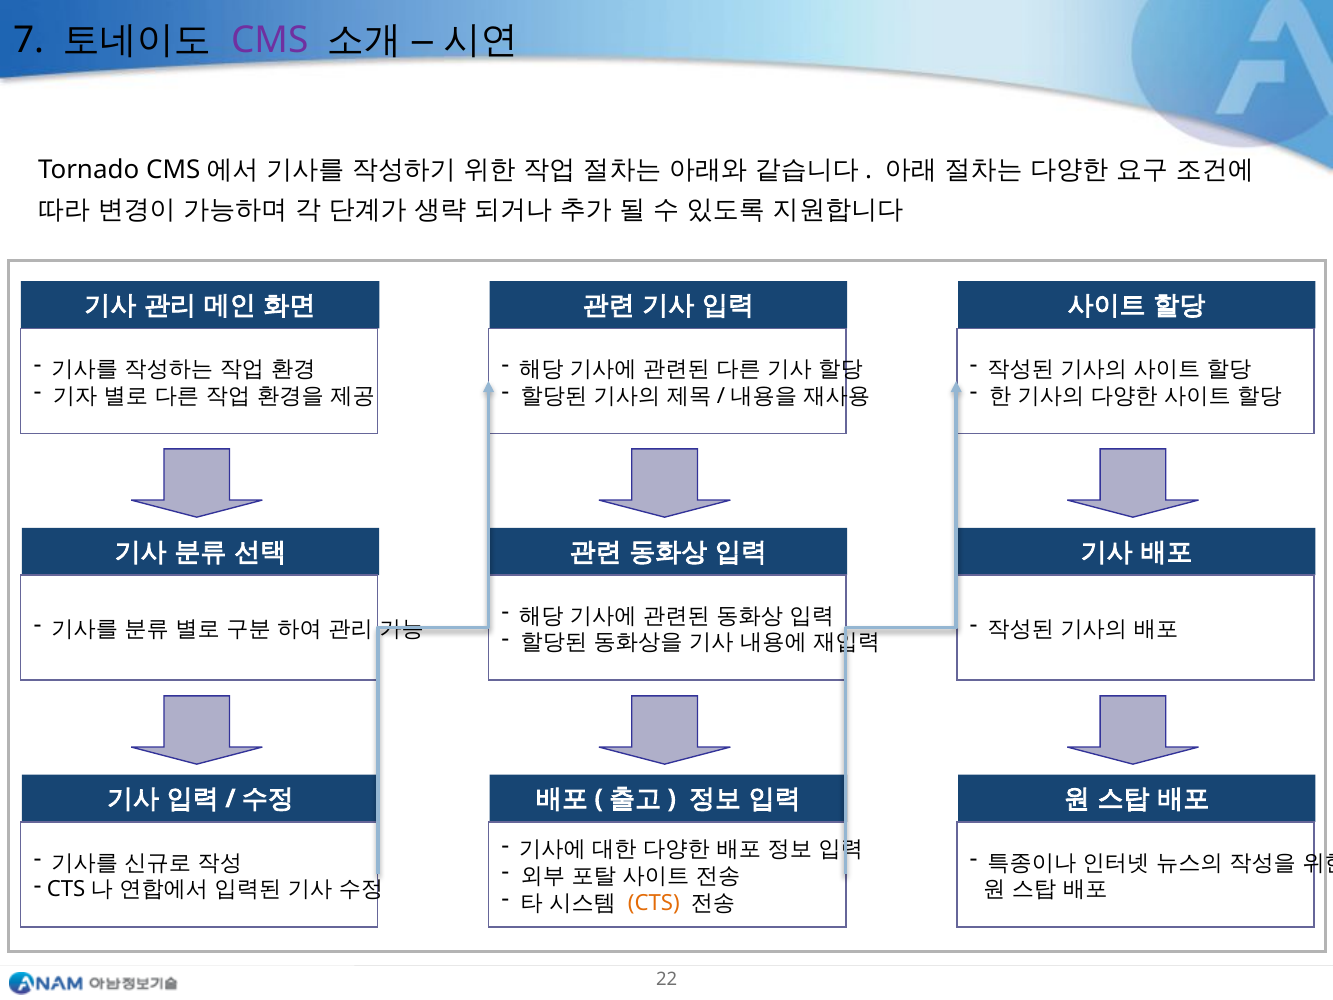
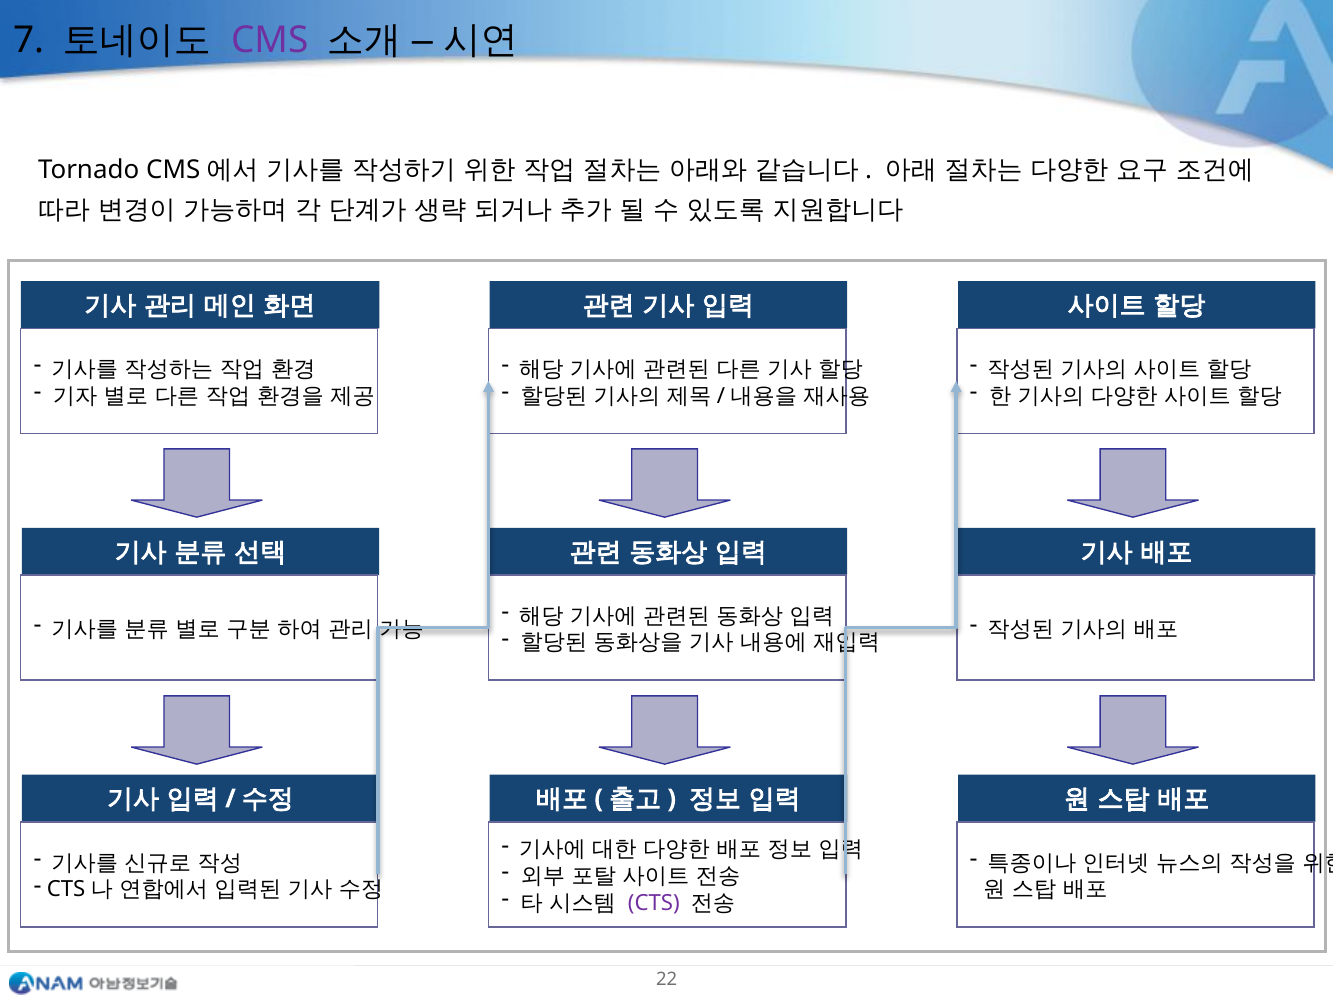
CTS colour: orange -> purple (654, 902)
